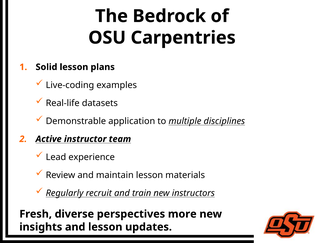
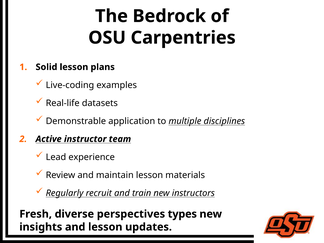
more: more -> types (182, 214)
